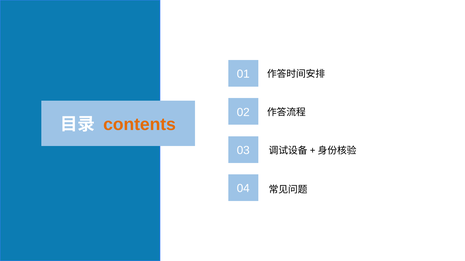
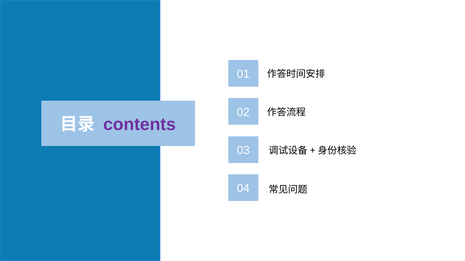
contents colour: orange -> purple (140, 125)
